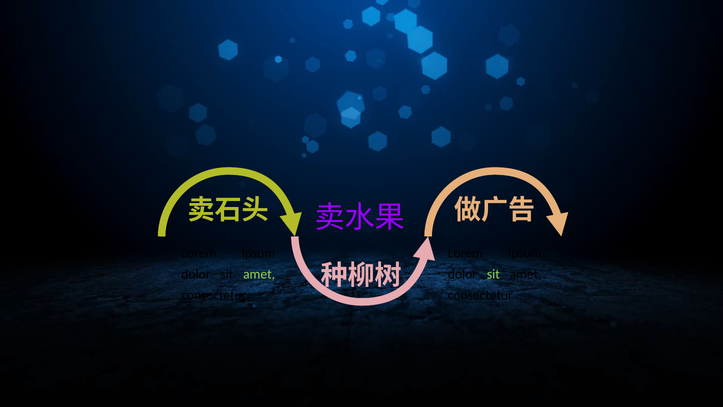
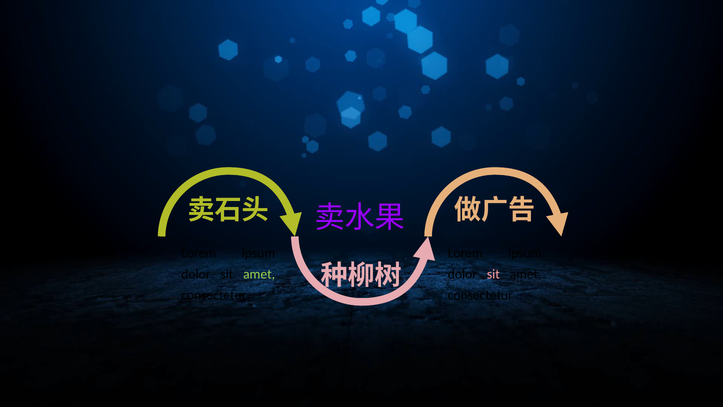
sit colour: light green -> pink (493, 274)
